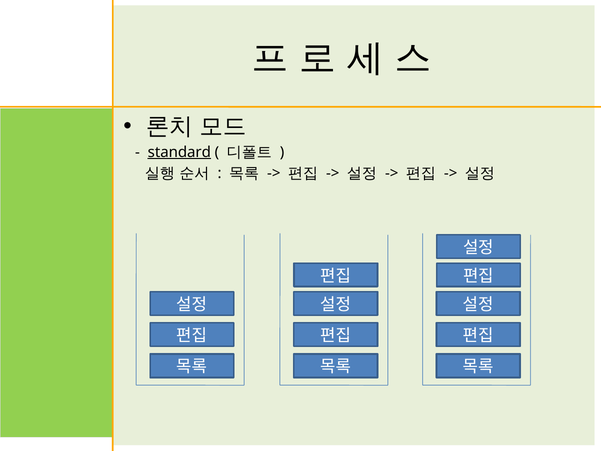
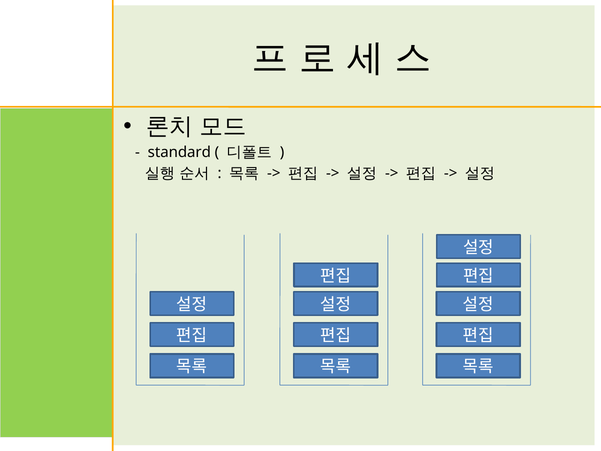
standard underline: present -> none (179, 152)
